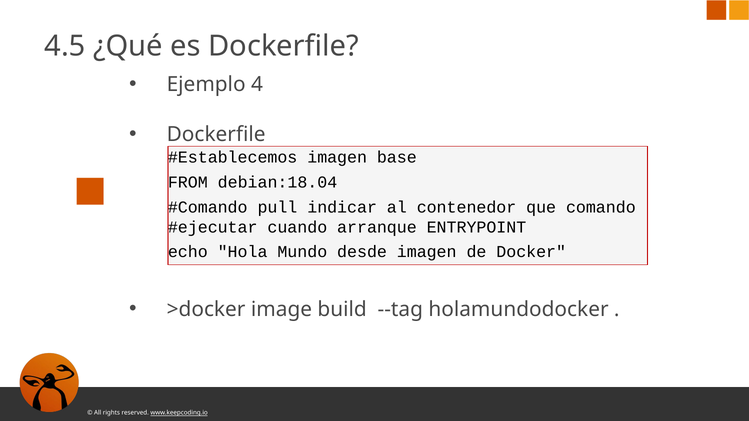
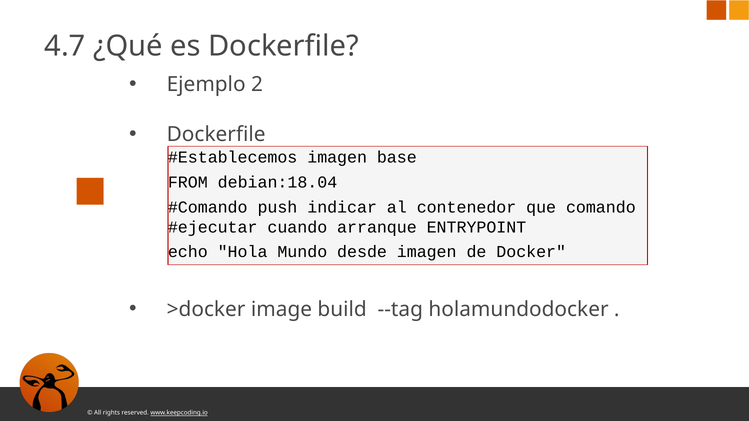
4.5: 4.5 -> 4.7 (65, 46)
4: 4 -> 2 (257, 85)
pull: pull -> push (277, 207)
